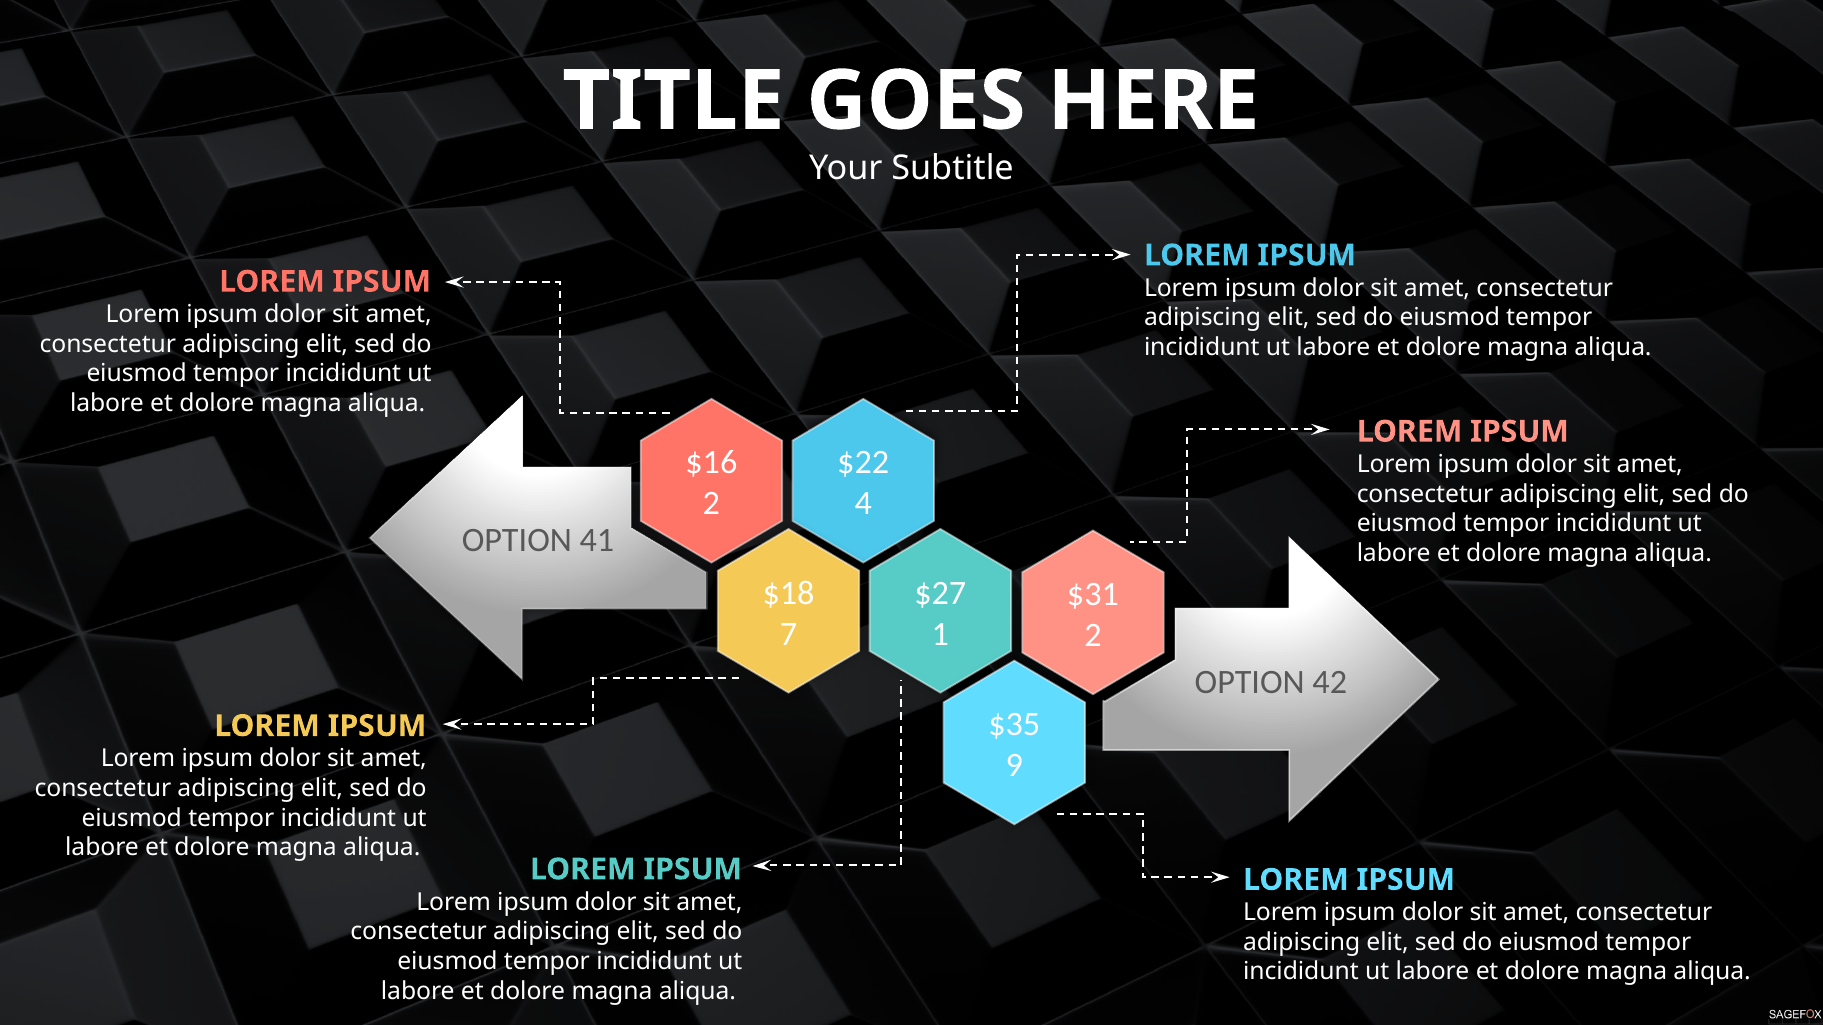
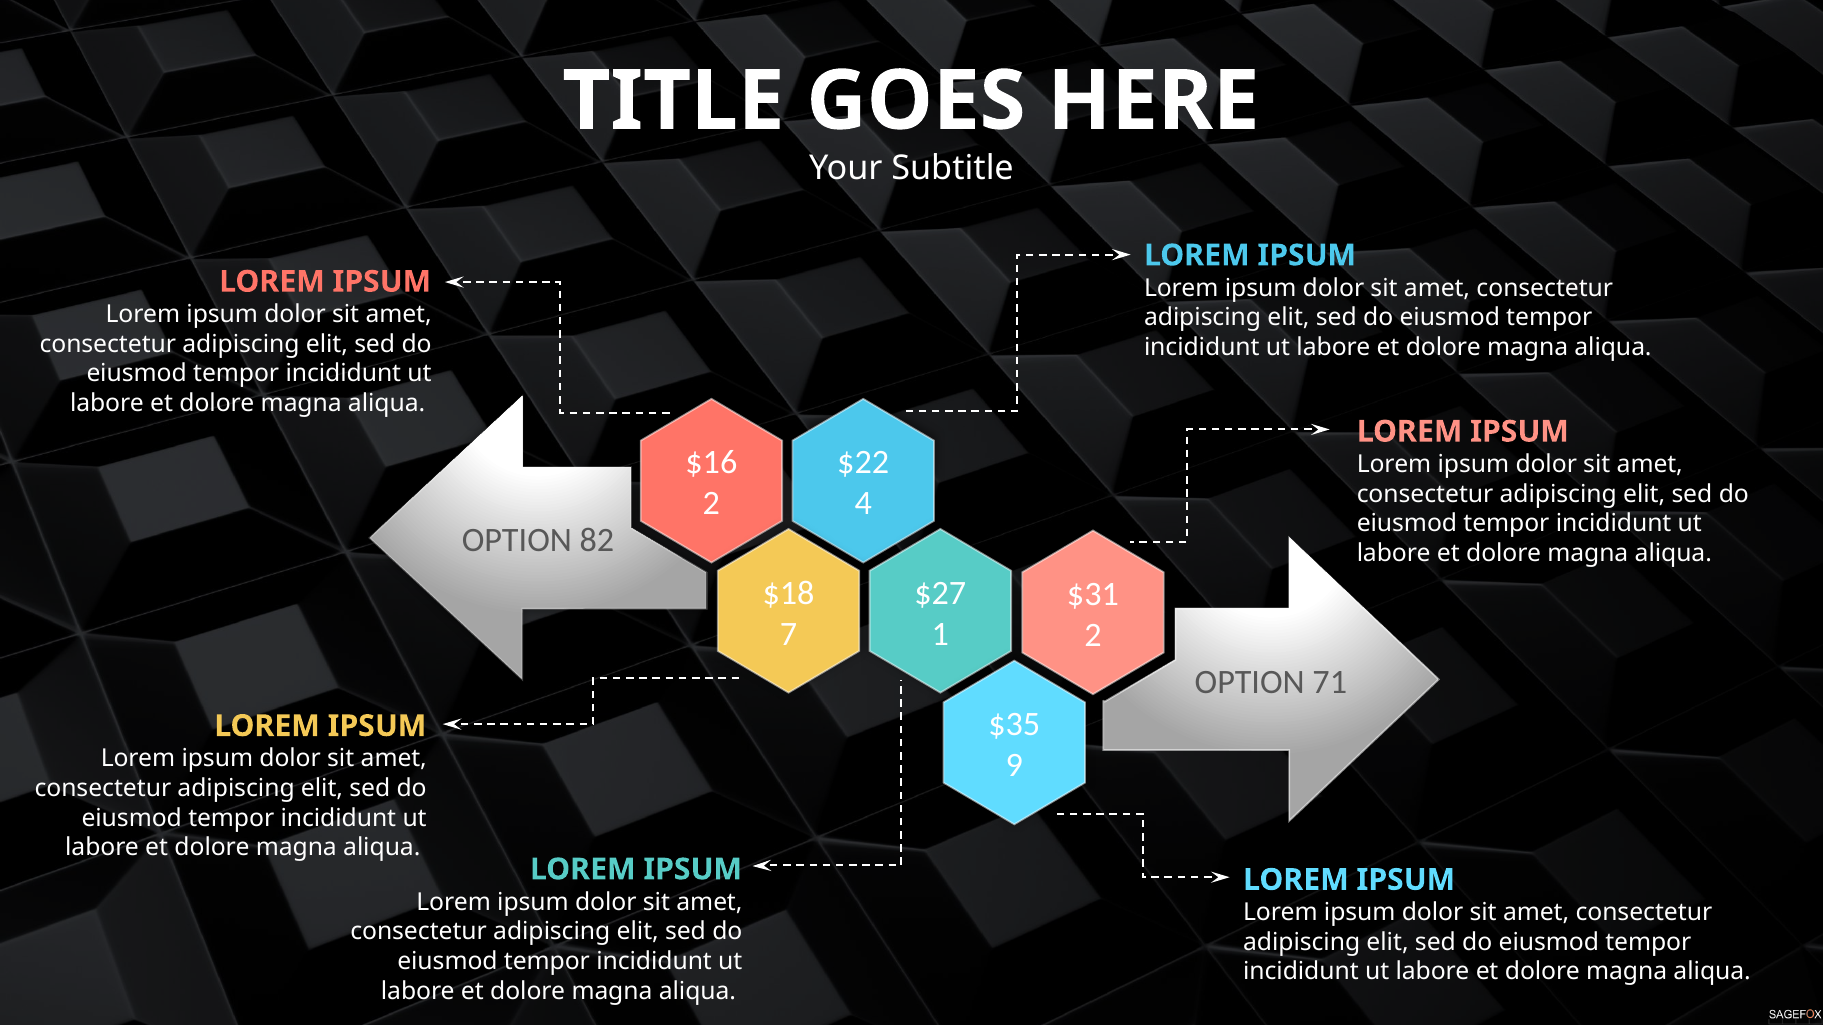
41: 41 -> 82 (597, 541)
42: 42 -> 71 (1330, 682)
